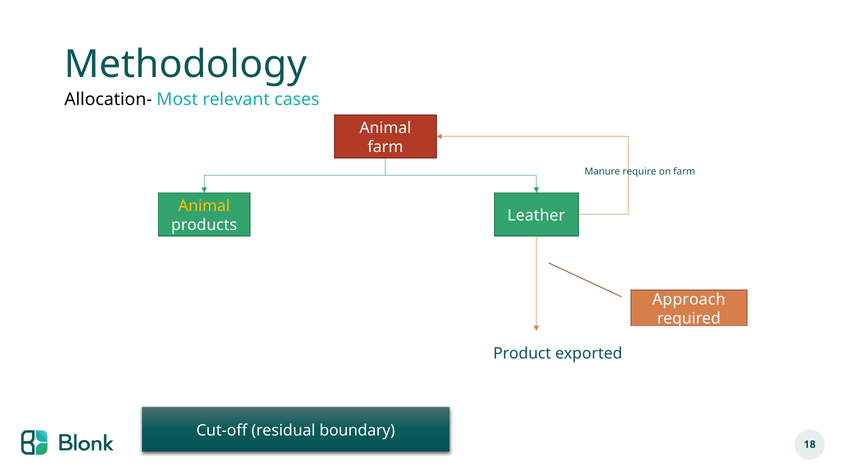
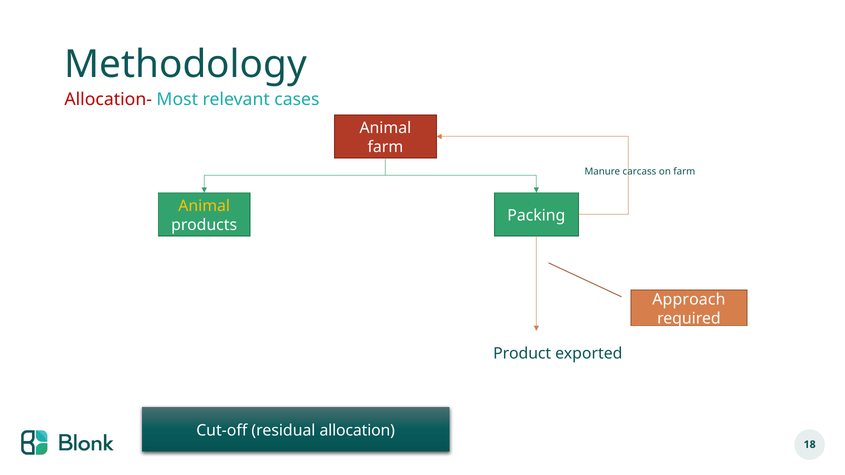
Allocation- colour: black -> red (108, 99)
require: require -> carcass (639, 172)
Leather: Leather -> Packing (536, 216)
boundary: boundary -> allocation (357, 431)
